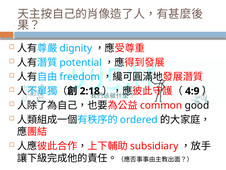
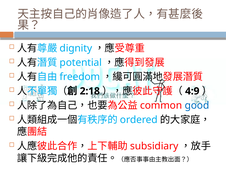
good colour: black -> blue (197, 105)
